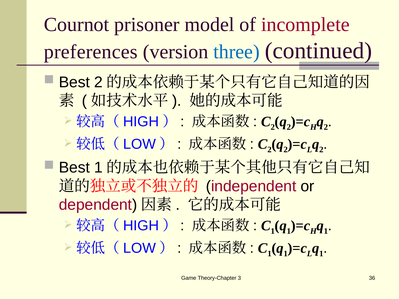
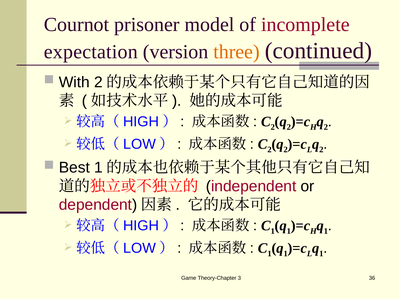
preferences: preferences -> expectation (91, 52)
three colour: blue -> orange (236, 52)
Best: Best -> With (74, 82)
